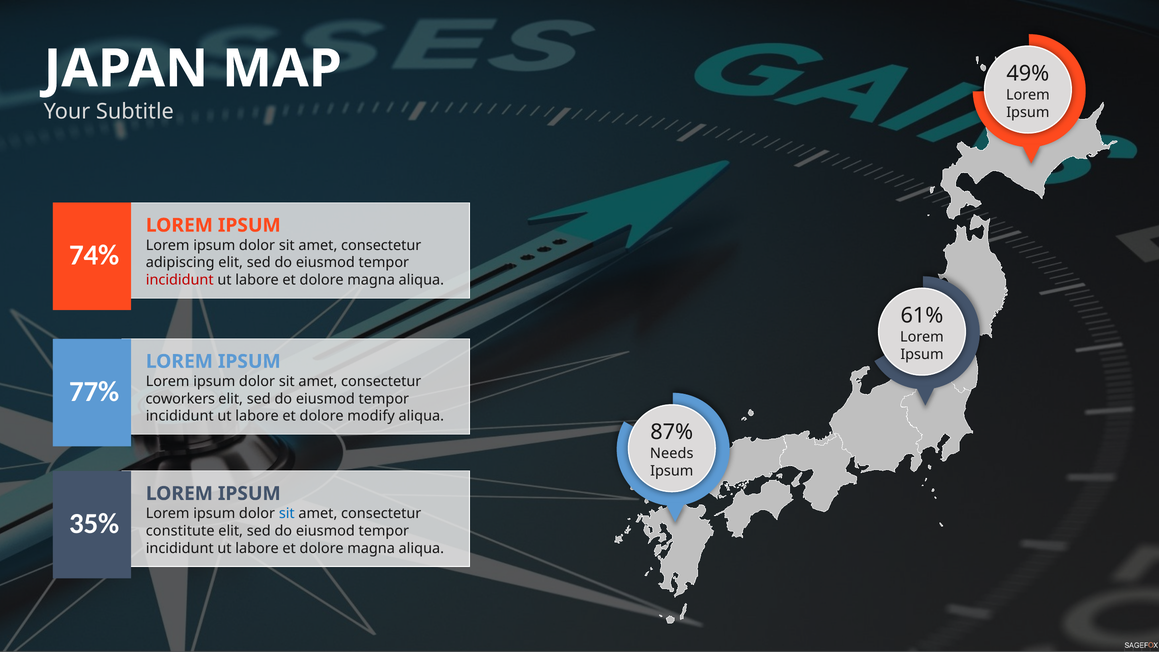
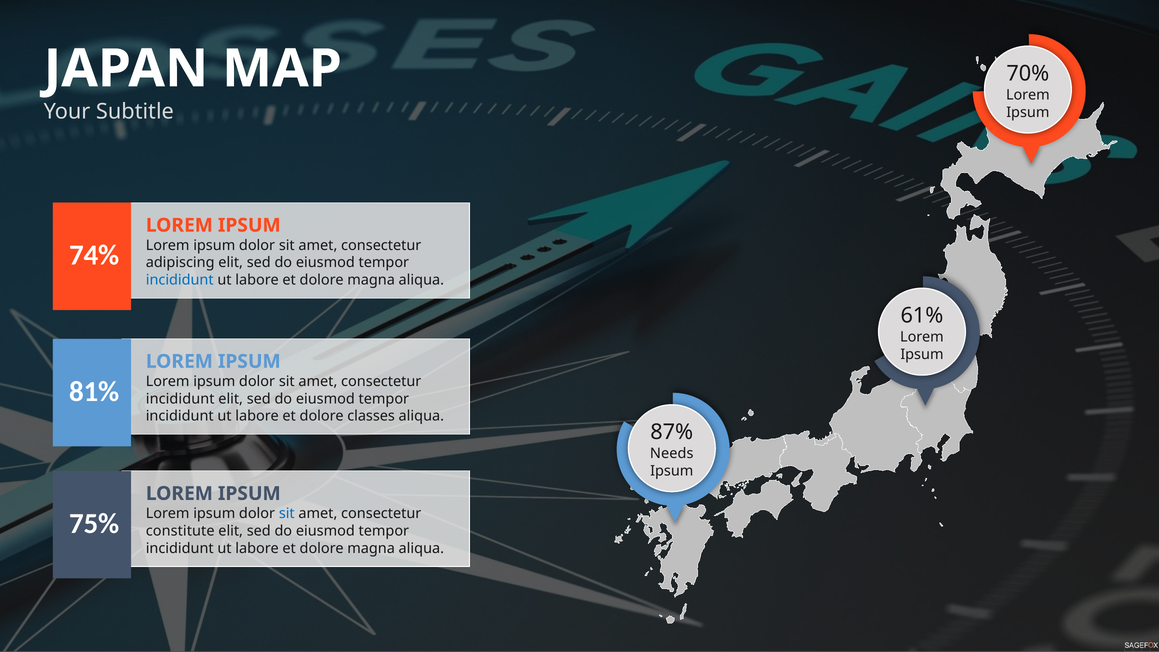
49%: 49% -> 70% (1028, 74)
incididunt colour: red -> blue (180, 280)
77%: 77% -> 81% (94, 392)
coworkers: coworkers -> incididunt (180, 399)
modify: modify -> classes (371, 416)
35%: 35% -> 75% (94, 524)
